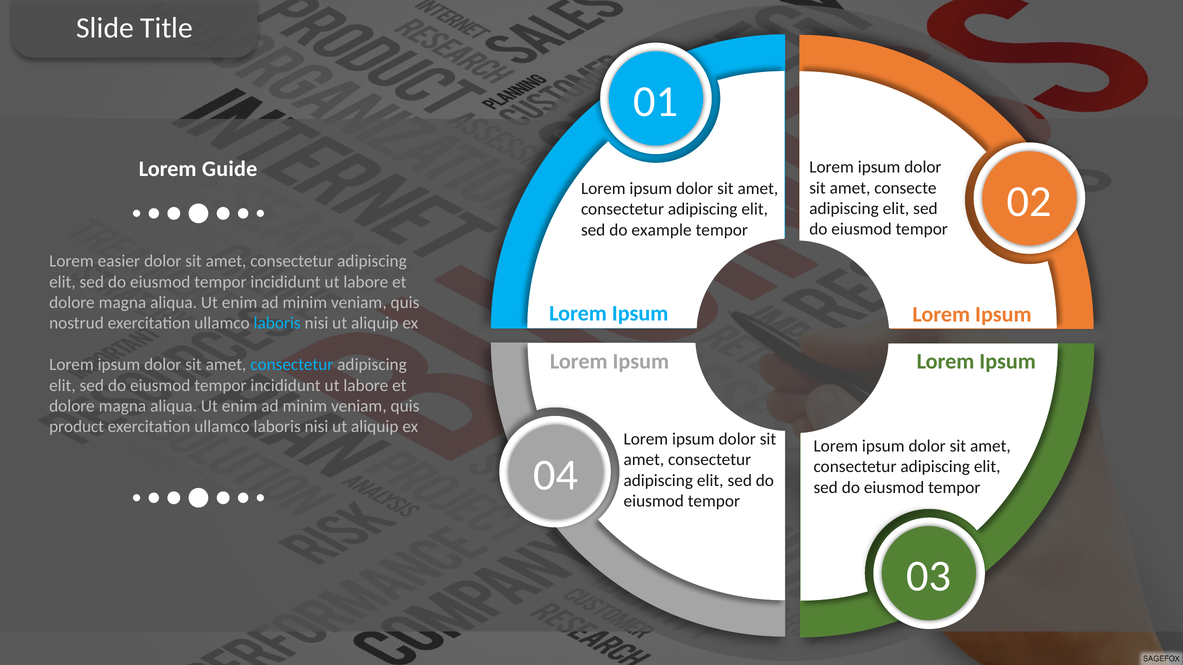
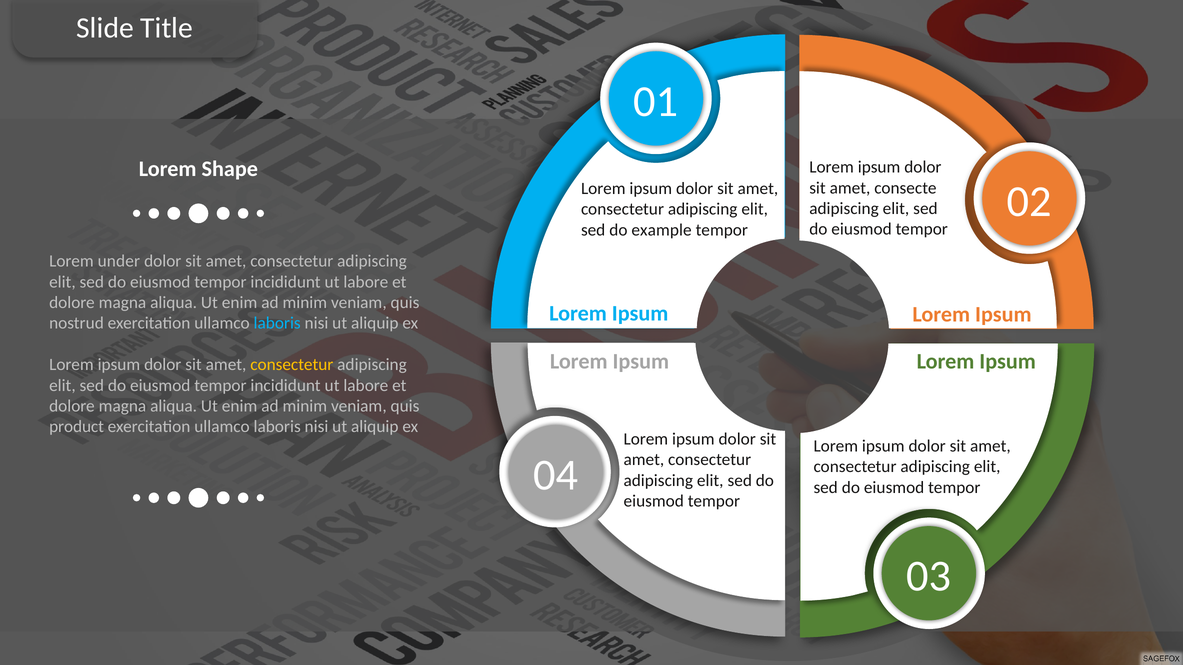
Guide: Guide -> Shape (230, 169)
easier: easier -> under (119, 261)
consectetur colour: light blue -> yellow (292, 365)
